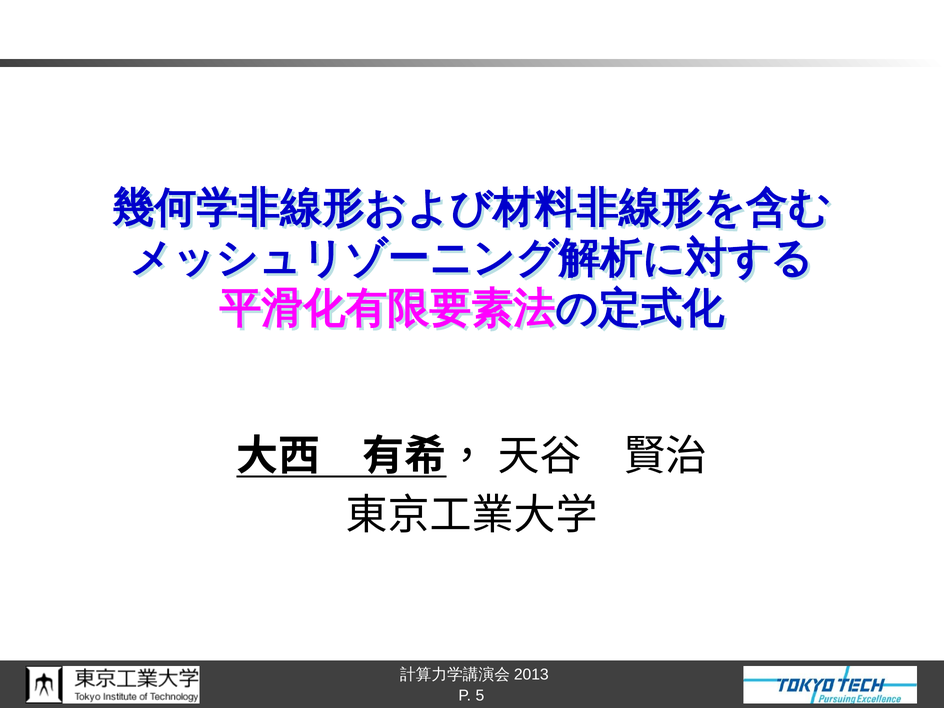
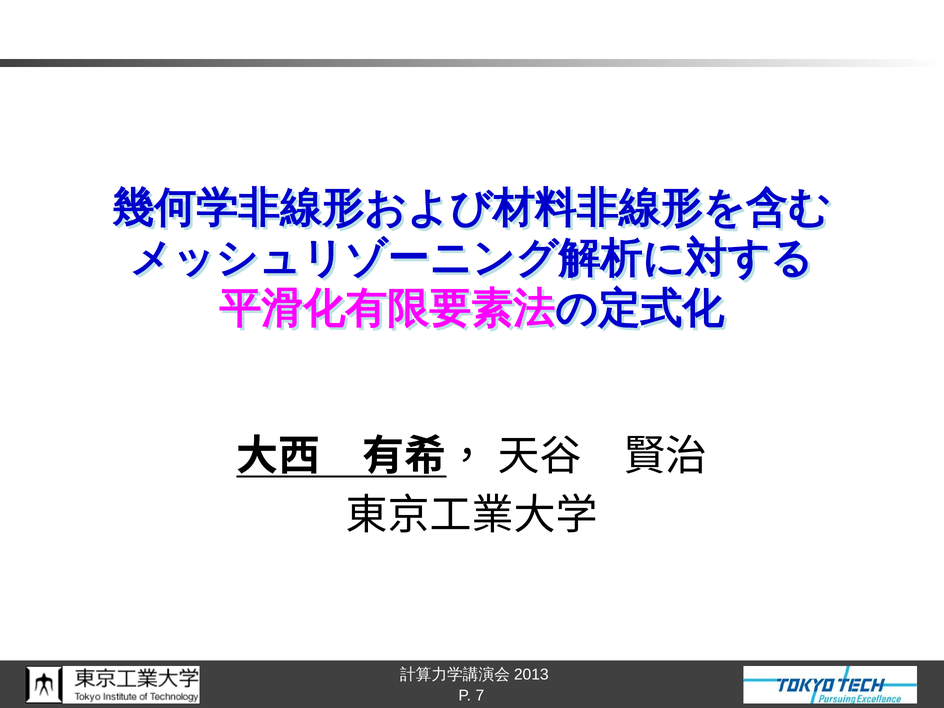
5: 5 -> 7 (480, 695)
